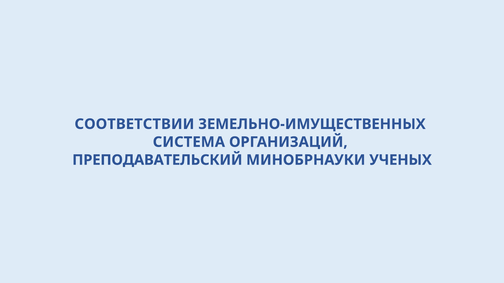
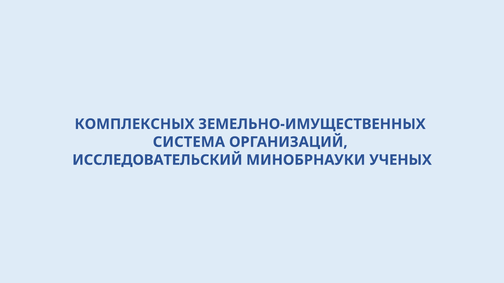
СООТВЕТСТВИИ: СООТВЕТСТВИИ -> КОМПЛЕКСНЫХ (135, 124)
ПРЕПОДАВАТЕЛЬСКИЙ: ПРЕПОДАВАТЕЛЬСКИЙ -> ИССЛЕДОВАТЕЛЬСКИЙ (157, 160)
